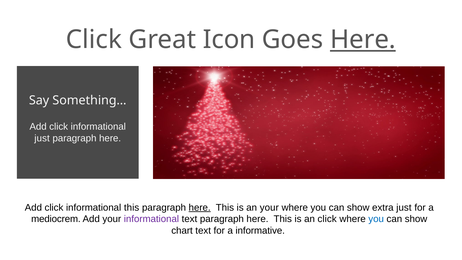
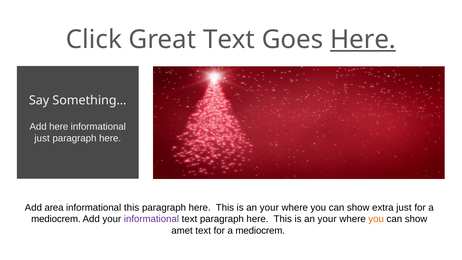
Great Icon: Icon -> Text (229, 40)
click: click -> here (59, 127)
click: click -> area (54, 207)
here underline: present -> none (200, 207)
click: click -> your (327, 219)
you colour: blue -> orange (376, 219)
chart: chart -> amet (182, 231)
text for a informative: informative -> mediocrem (260, 231)
